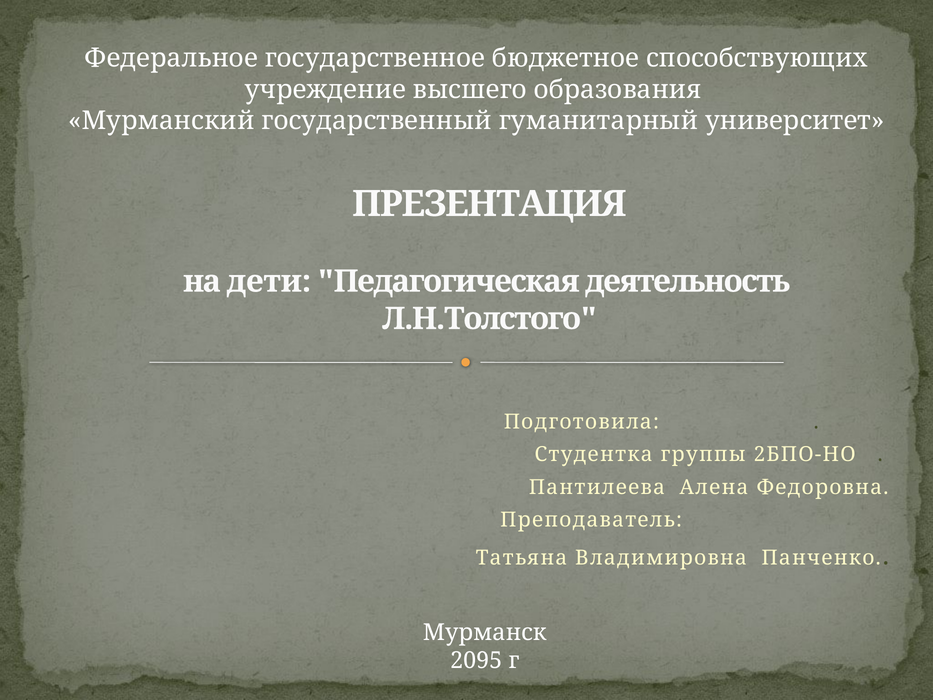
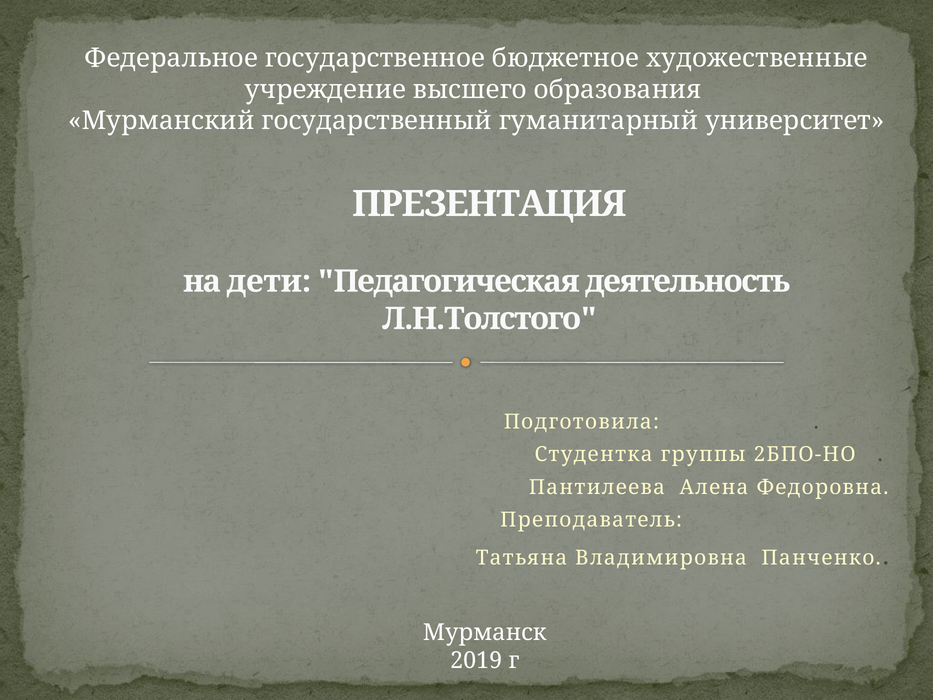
способствующих: способствующих -> художественные (757, 58)
2095: 2095 -> 2019 (476, 660)
